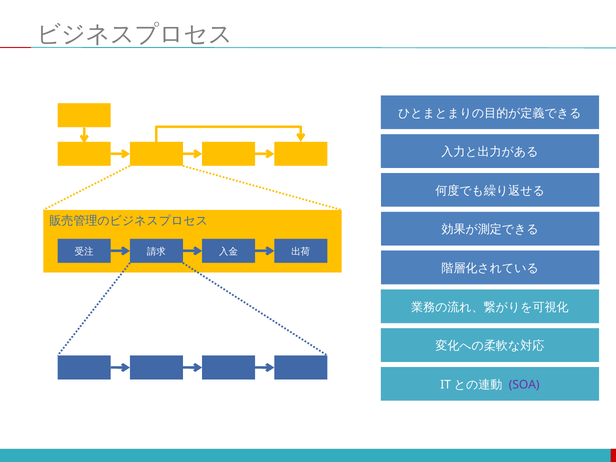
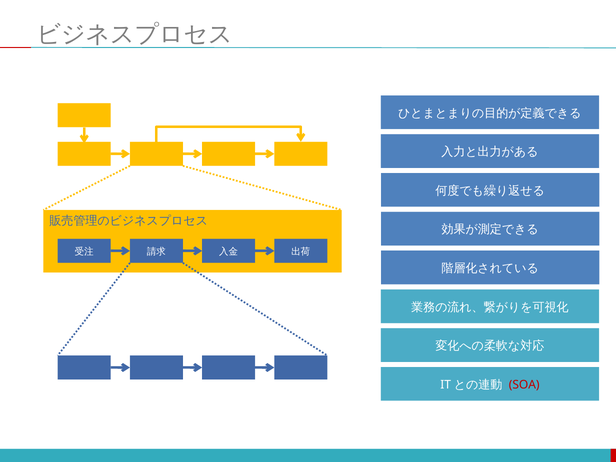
SOA colour: purple -> red (524, 385)
